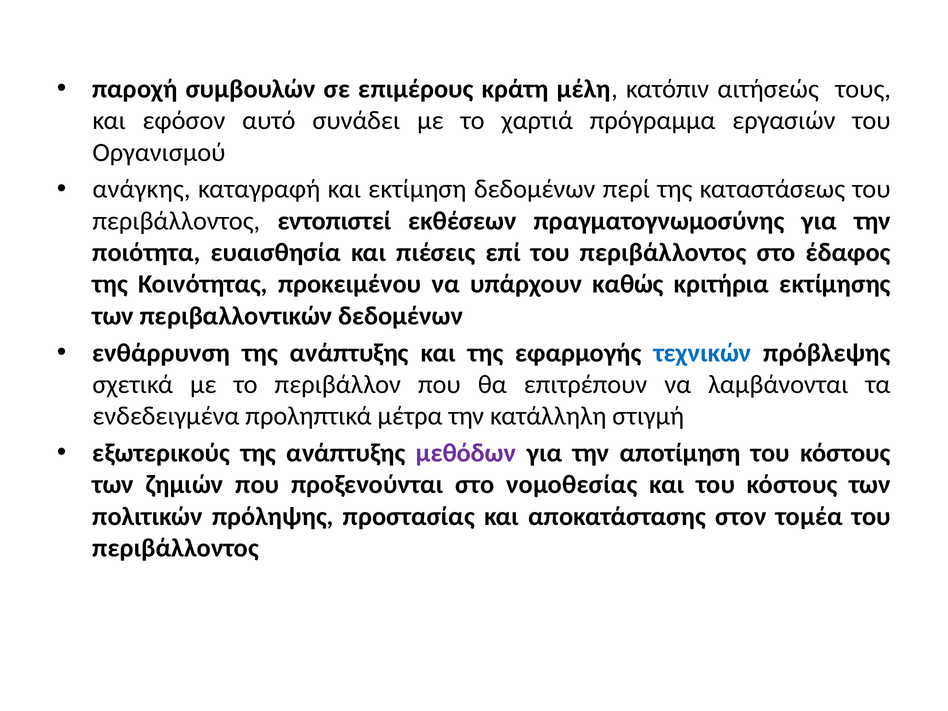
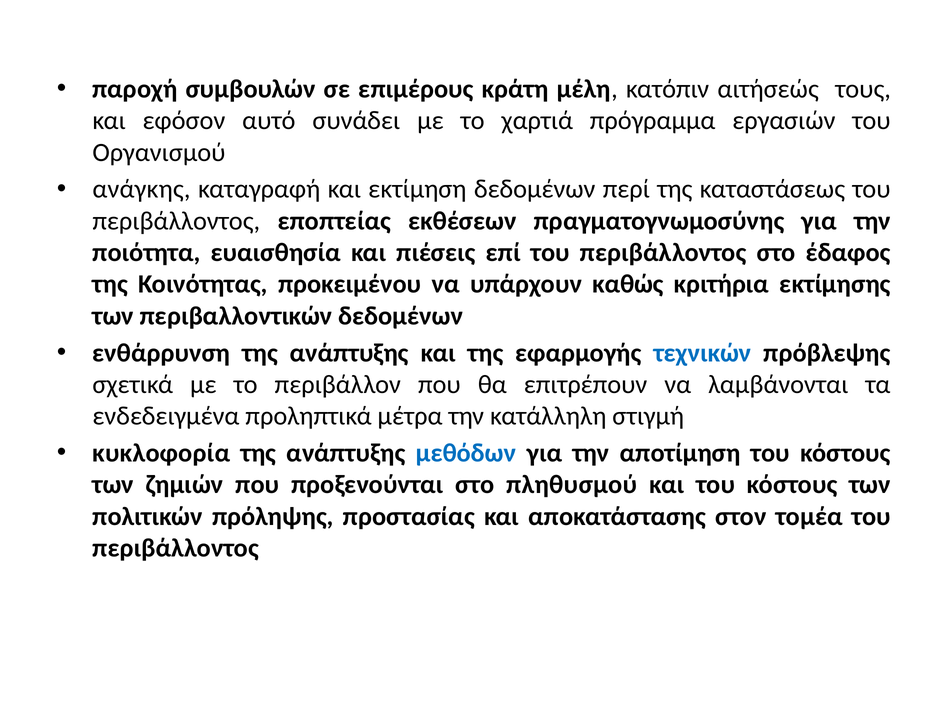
εντοπιστεί: εντοπιστεί -> εποπτείας (334, 221)
εξωτερικούς: εξωτερικούς -> κυκλοφορία (161, 453)
μεθόδων colour: purple -> blue (466, 453)
νομοθεσίας: νομοθεσίας -> πληθυσμού (572, 485)
